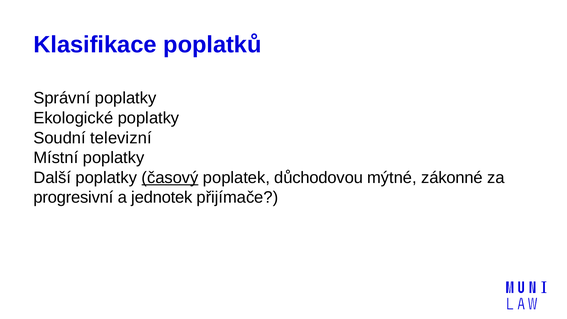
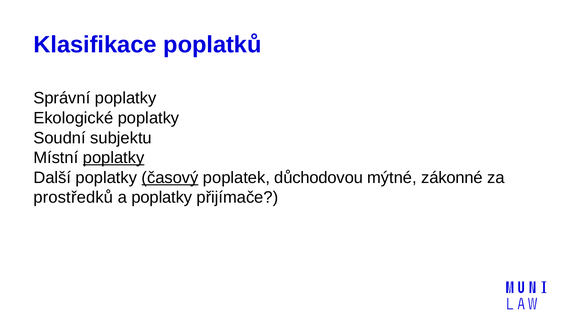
televizní: televizní -> subjektu (121, 138)
poplatky underline: none -> present (114, 158)
progresivní: progresivní -> prostředků (73, 197)
a jednotek: jednotek -> poplatky (162, 197)
